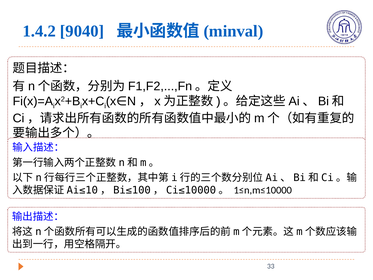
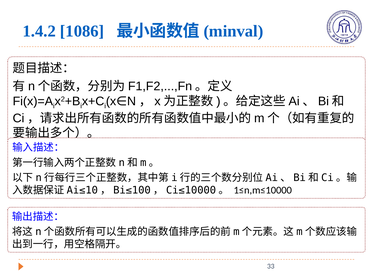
9040: 9040 -> 1086 (82, 31)
